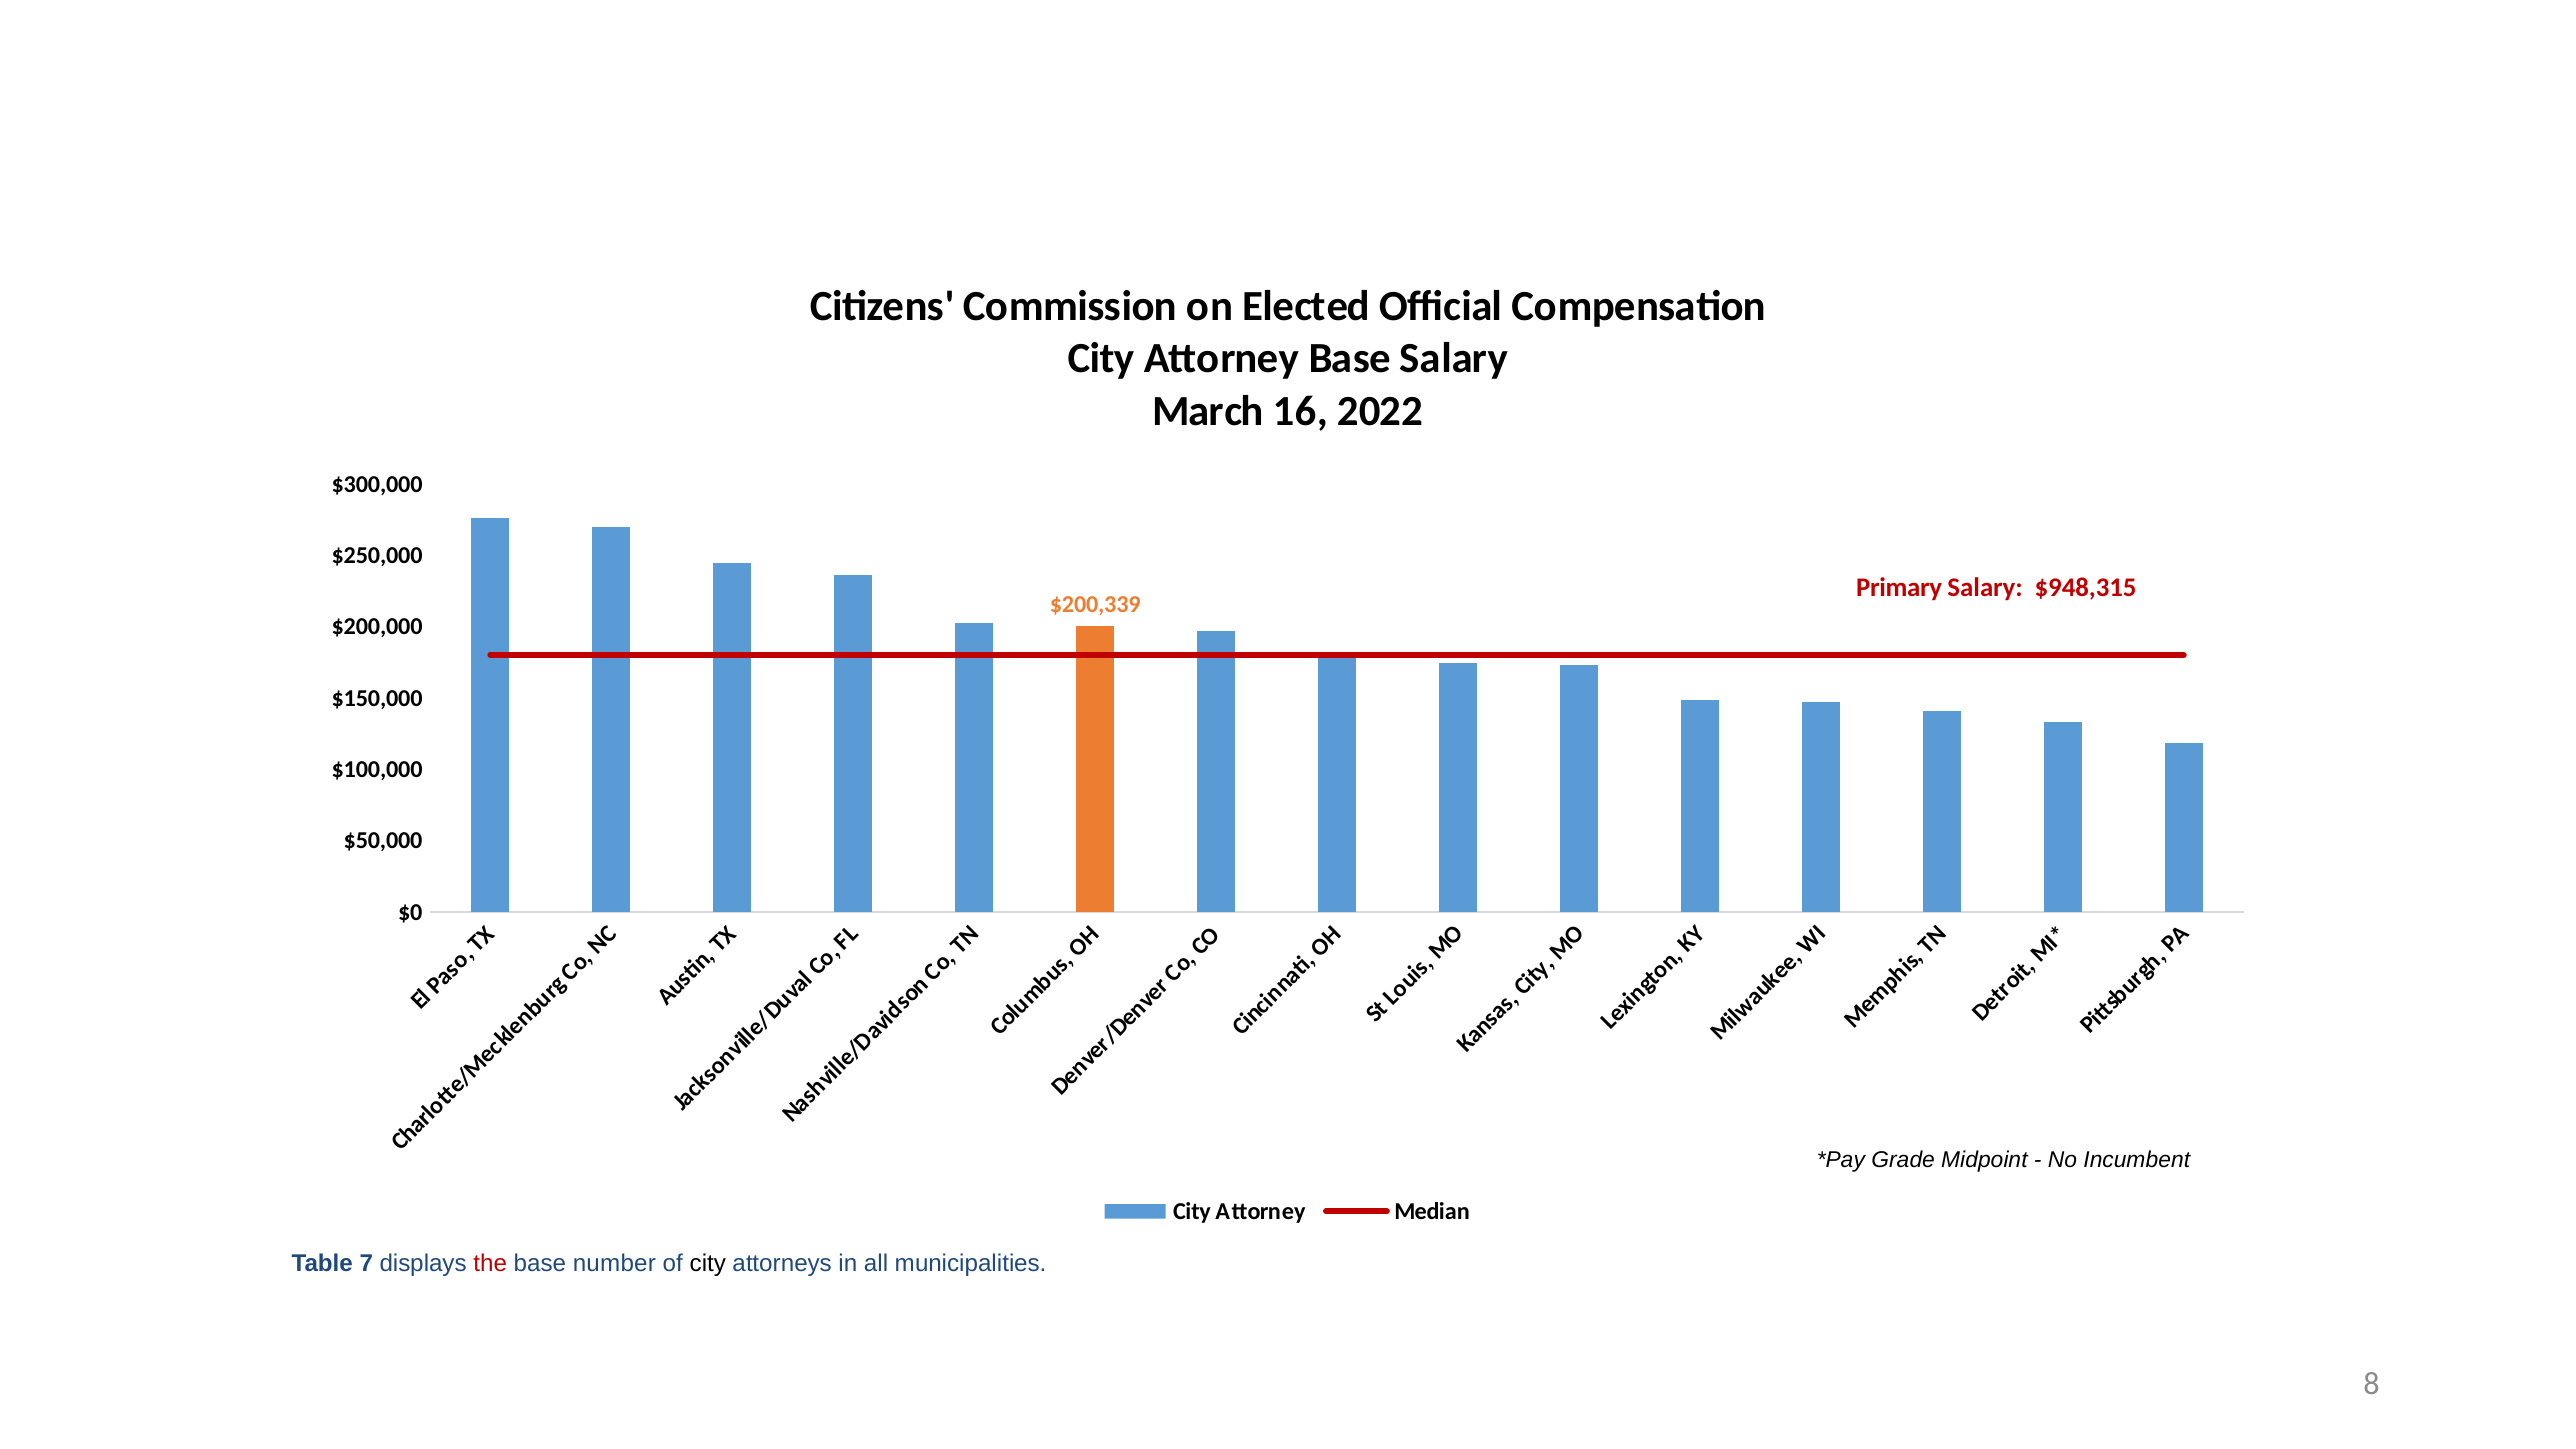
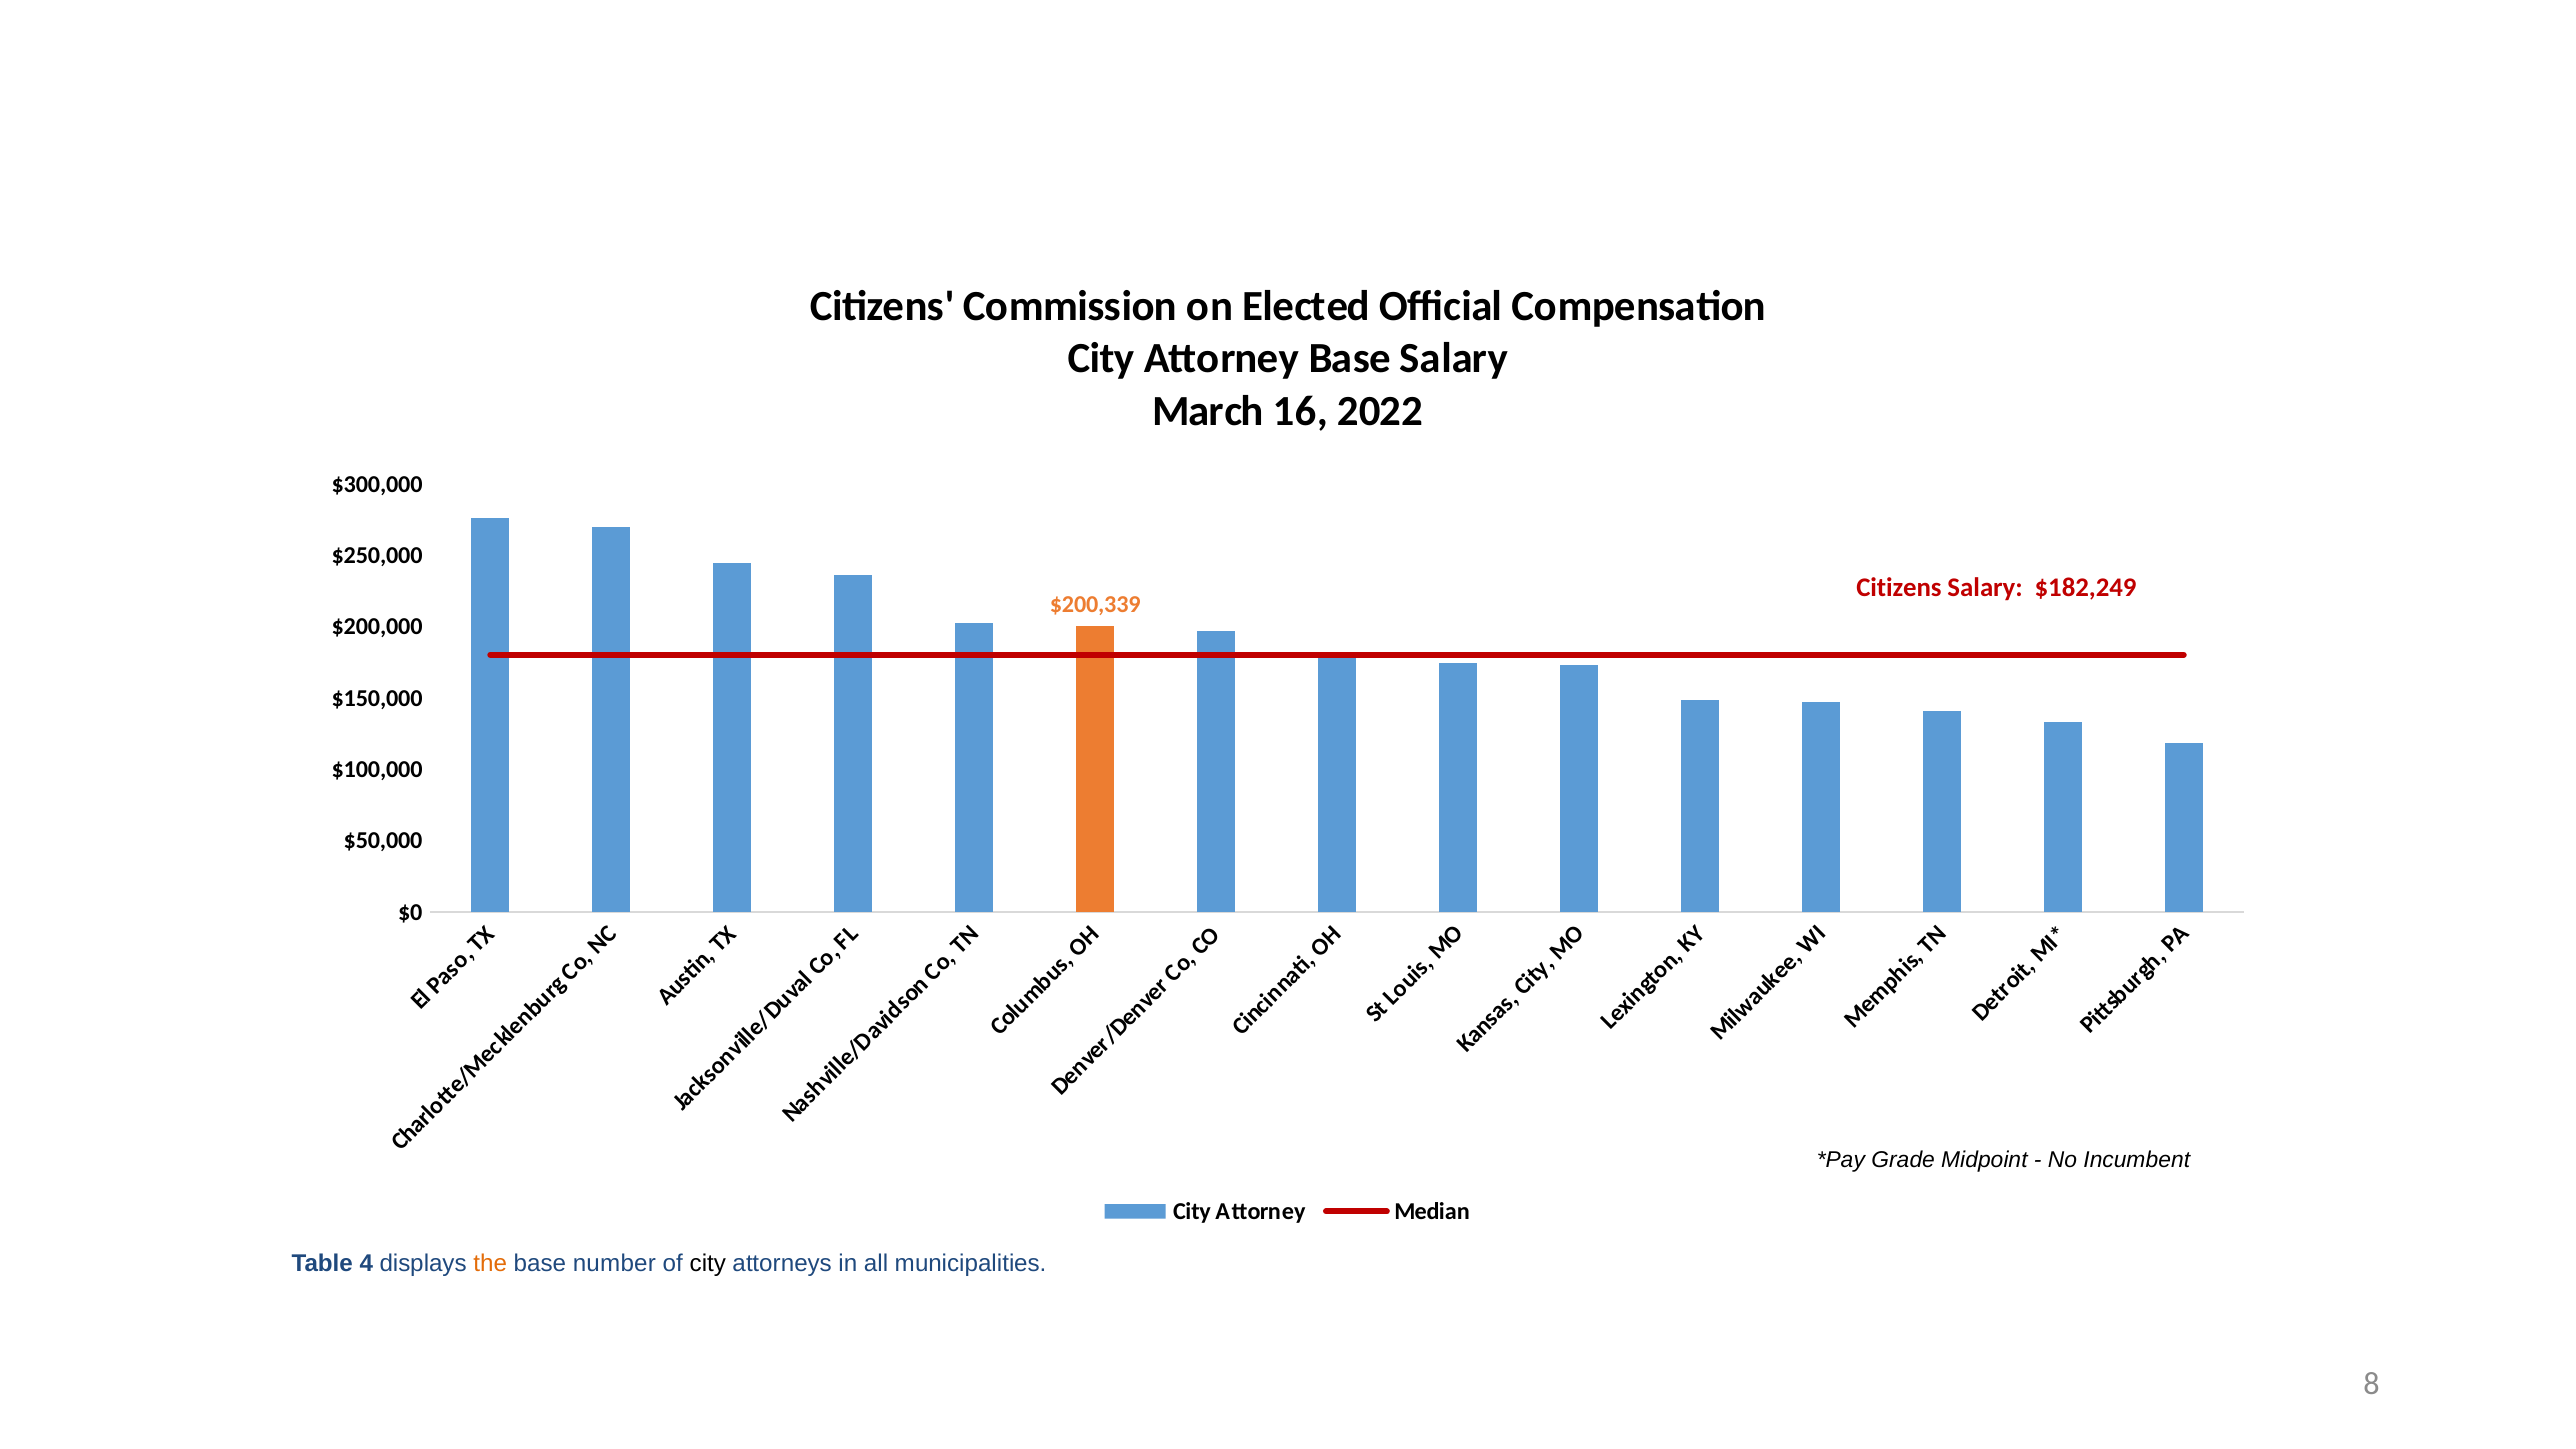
Primary: Primary -> Citizens (1899, 588)
$948,315: $948,315 -> $182,249 (2086, 588)
7: 7 -> 4 (366, 1264)
the colour: red -> orange (490, 1264)
